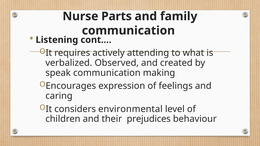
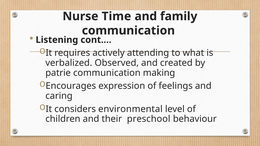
Parts: Parts -> Time (116, 16)
speak: speak -> patrie (58, 73)
prejudices: prejudices -> preschool (149, 119)
